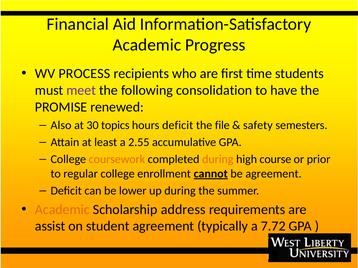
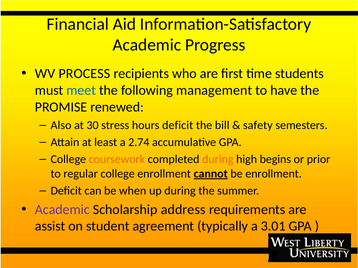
meet colour: purple -> blue (81, 90)
consolidation: consolidation -> management (214, 90)
topics: topics -> stress (115, 125)
file: file -> bill (222, 125)
2.55: 2.55 -> 2.74 (139, 142)
course: course -> begins (275, 160)
be agreement: agreement -> enrollment (274, 174)
lower: lower -> when (133, 191)
Academic colour: orange -> purple (62, 210)
7.72: 7.72 -> 3.01 (273, 227)
